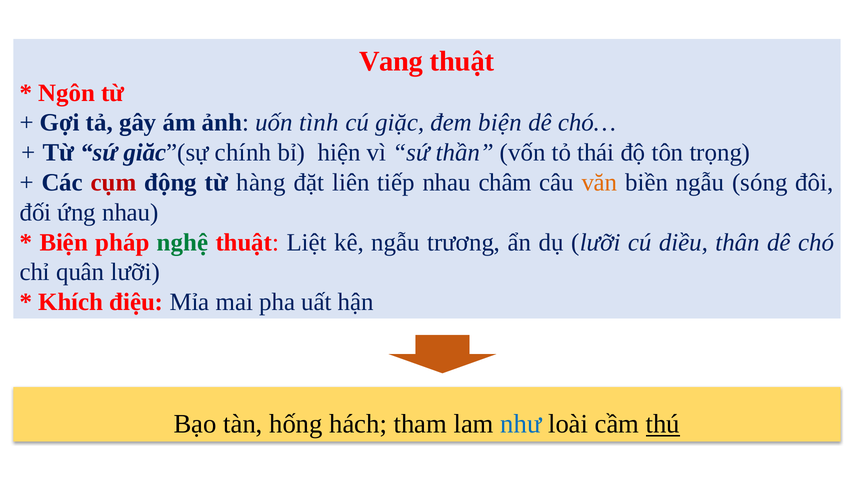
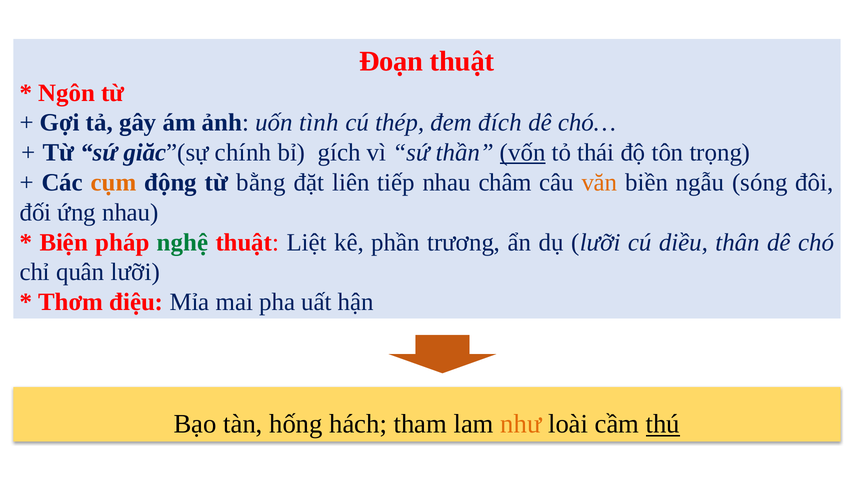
Vang: Vang -> Đoạn (391, 61)
giặc: giặc -> thép (400, 123)
đem biện: biện -> đích (500, 123)
hiện: hiện -> gích (339, 153)
vốn underline: none -> present (523, 153)
cụm colour: red -> orange (114, 183)
hàng: hàng -> bằng (261, 183)
kê ngẫu: ngẫu -> phần (396, 242)
Khích: Khích -> Thơm (71, 302)
như colour: blue -> orange (521, 424)
